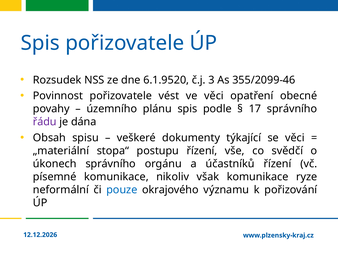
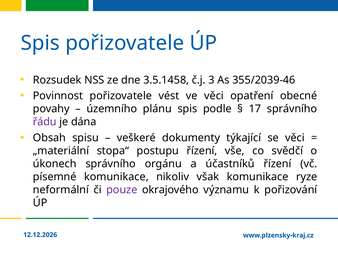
6.1.9520: 6.1.9520 -> 3.5.1458 (166, 80)
355/2099-46: 355/2099-46 -> 355/2039-46 (264, 80)
pouze colour: blue -> purple (122, 189)
